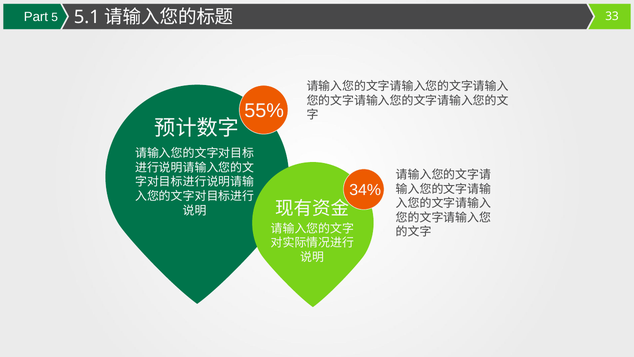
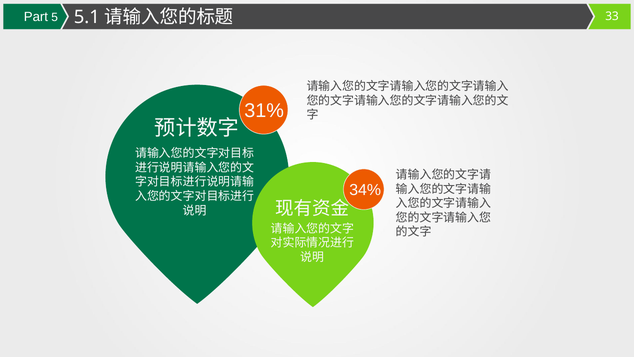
55%: 55% -> 31% (264, 111)
